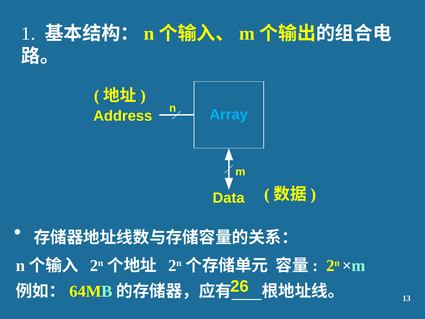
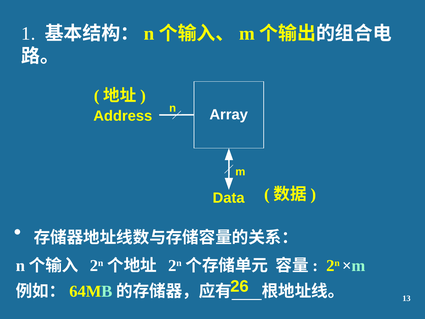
Array colour: light blue -> white (229, 114)
